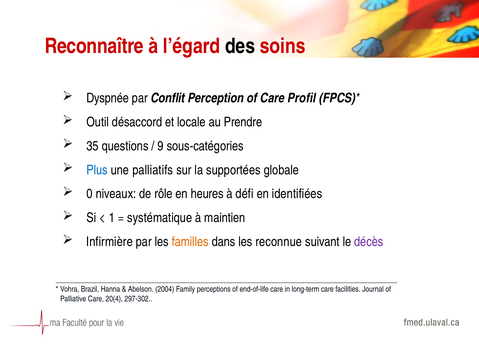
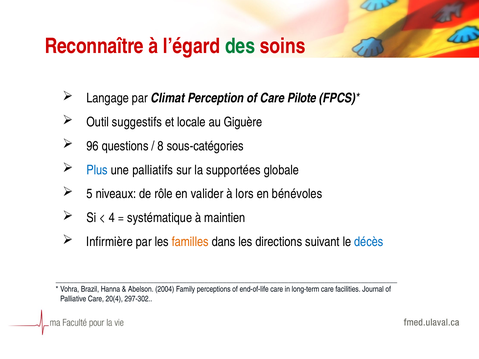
des colour: black -> green (240, 46)
Dyspnée: Dyspnée -> Langage (108, 98)
Conflit: Conflit -> Climat (168, 98)
Profil: Profil -> Pilote (302, 98)
désaccord: désaccord -> suggestifs (137, 122)
Prendre: Prendre -> Giguère (243, 122)
35: 35 -> 96 (93, 146)
9: 9 -> 8 (161, 146)
0: 0 -> 5 (90, 194)
heures: heures -> valider (207, 194)
défi: défi -> lors (245, 194)
identifiées: identifiées -> bénévoles (297, 194)
1: 1 -> 4 (112, 218)
reconnue: reconnue -> directions (279, 242)
décès colour: purple -> blue (369, 242)
